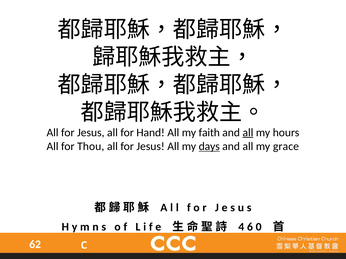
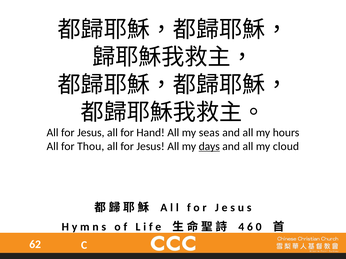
faith: faith -> seas (209, 133)
all underline: present -> none (248, 133)
grace: grace -> cloud (286, 147)
